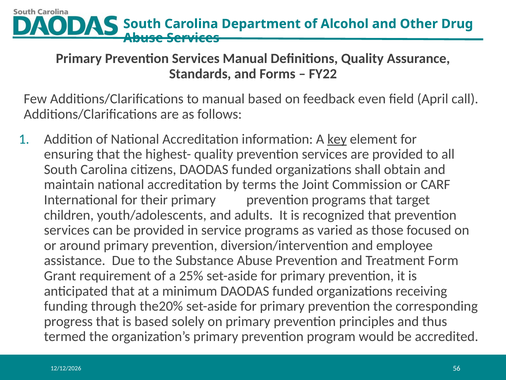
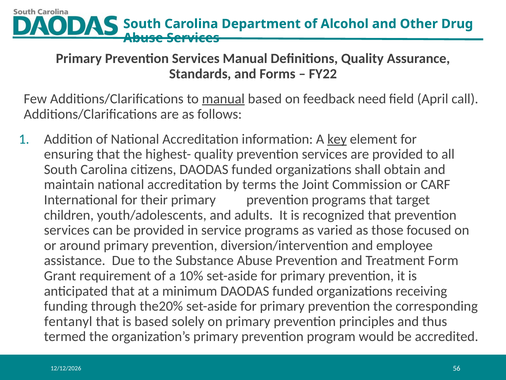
manual underline: none -> present (223, 99)
even: even -> need (372, 99)
25%: 25% -> 10% (191, 276)
progress: progress -> fentanyl (68, 321)
